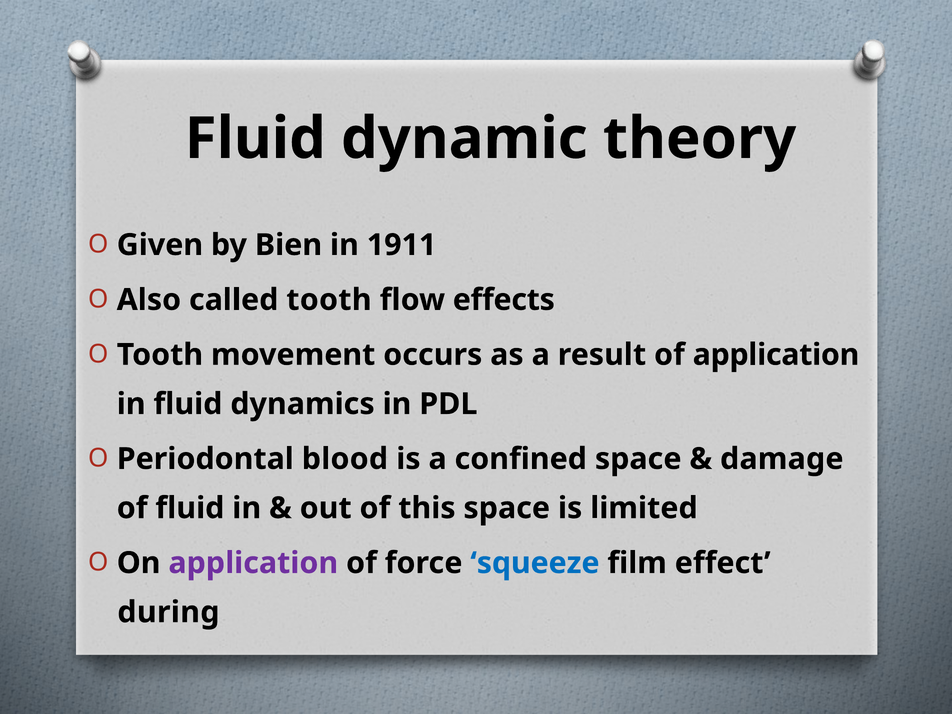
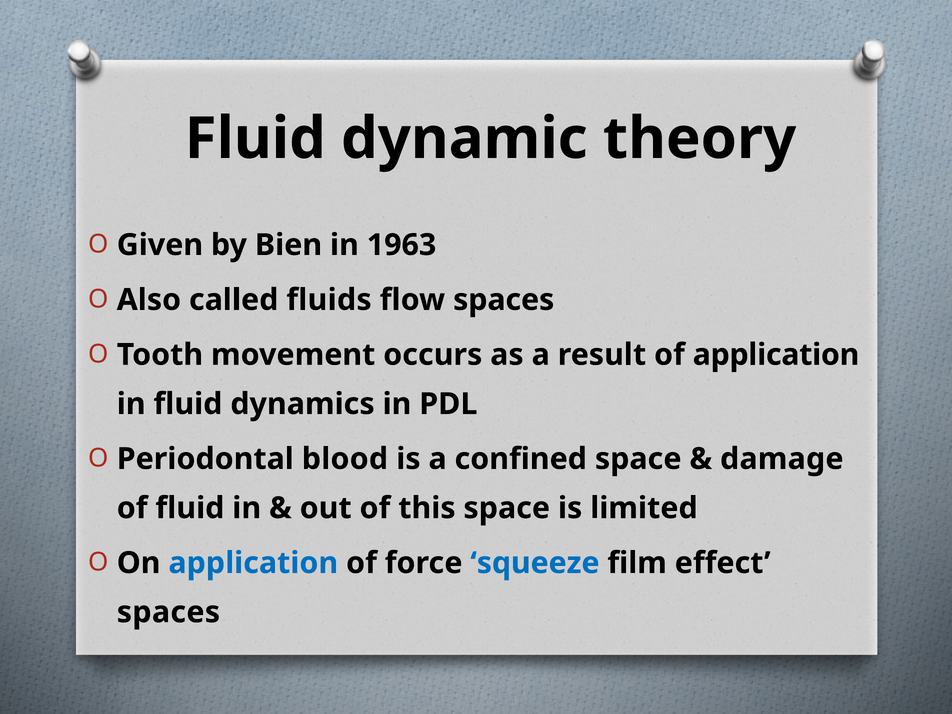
1911: 1911 -> 1963 (402, 245)
called tooth: tooth -> fluids (329, 300)
flow effects: effects -> spaces (504, 300)
application colour: purple -> blue (253, 563)
during: during -> spaces (168, 612)
